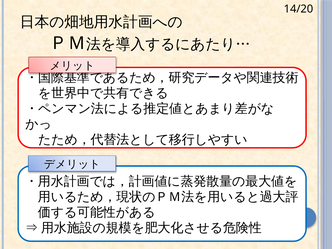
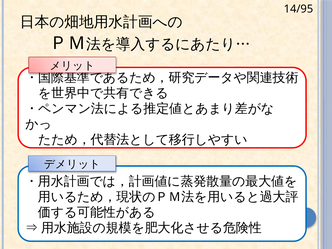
14/20: 14/20 -> 14/95 (298, 9)
